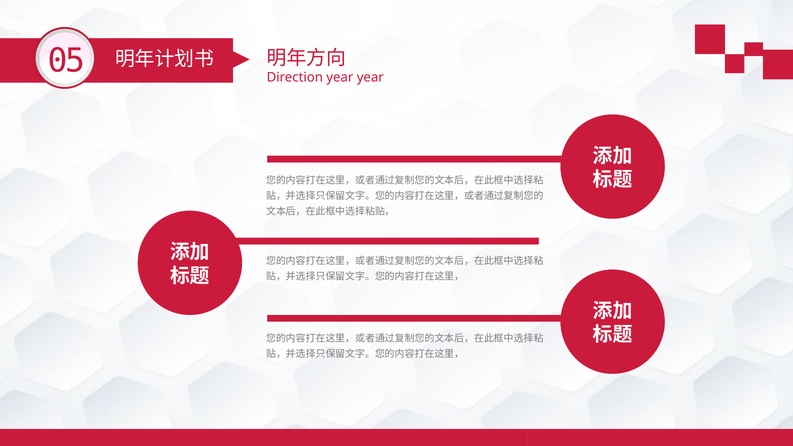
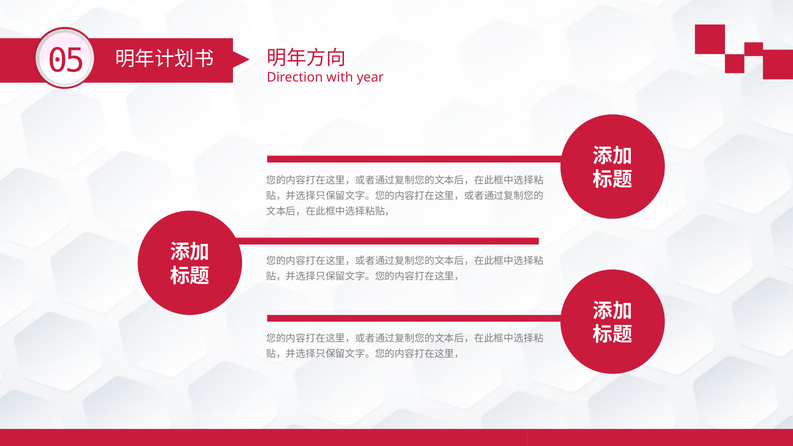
Direction year: year -> with (340, 77)
